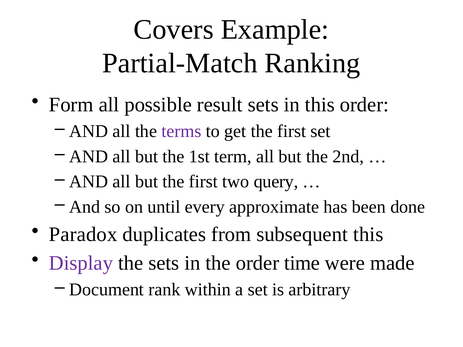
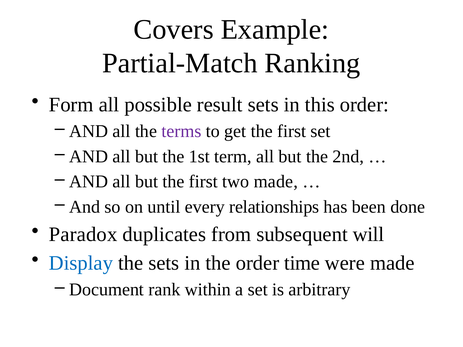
two query: query -> made (276, 182)
approximate: approximate -> relationships (274, 207)
subsequent this: this -> will (368, 234)
Display colour: purple -> blue (81, 263)
